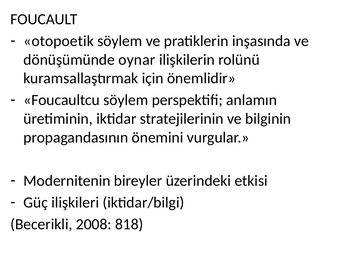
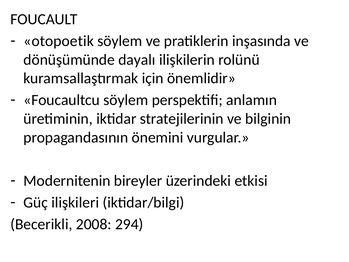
oynar: oynar -> dayalı (137, 60)
818: 818 -> 294 (129, 224)
